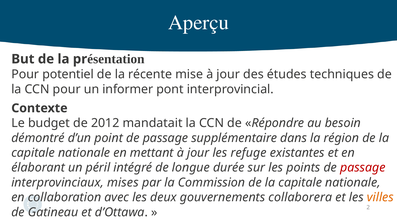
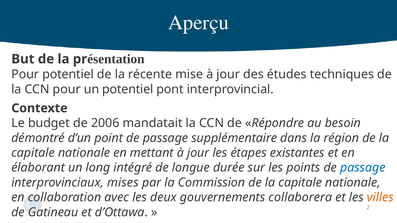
un informer: informer -> potentiel (128, 89)
2012: 2012 -> 2006 (105, 123)
refuge: refuge -> étapes (249, 153)
péril: péril -> long (98, 168)
passage colour: red -> blue (363, 168)
